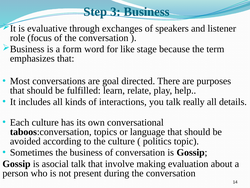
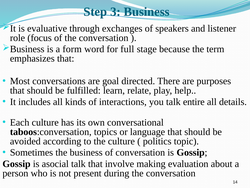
like: like -> full (127, 49)
really: really -> entire (194, 102)
